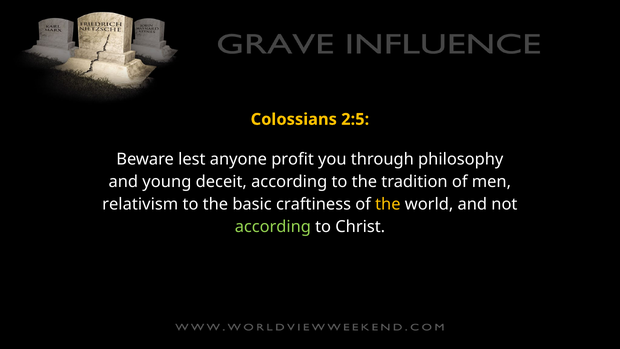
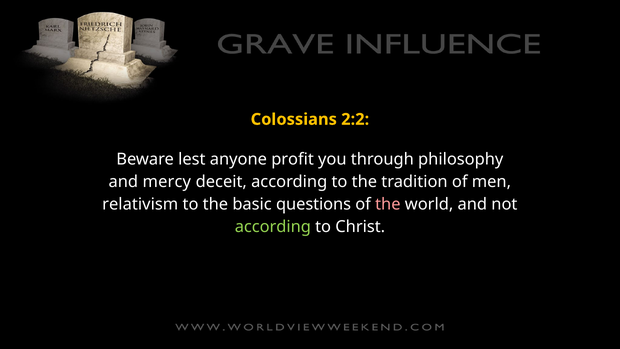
2:5: 2:5 -> 2:2 (355, 119)
young: young -> mercy (167, 182)
craftiness: craftiness -> questions (314, 204)
the colour: yellow -> pink (388, 204)
